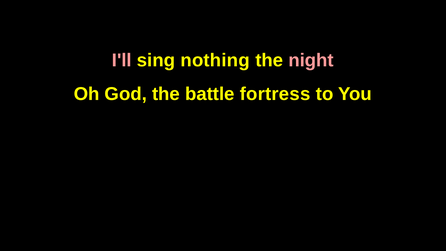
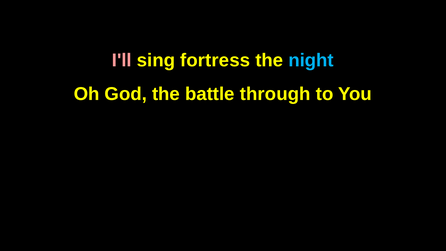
nothing: nothing -> fortress (215, 60)
night colour: pink -> light blue (311, 60)
fortress: fortress -> through (275, 94)
